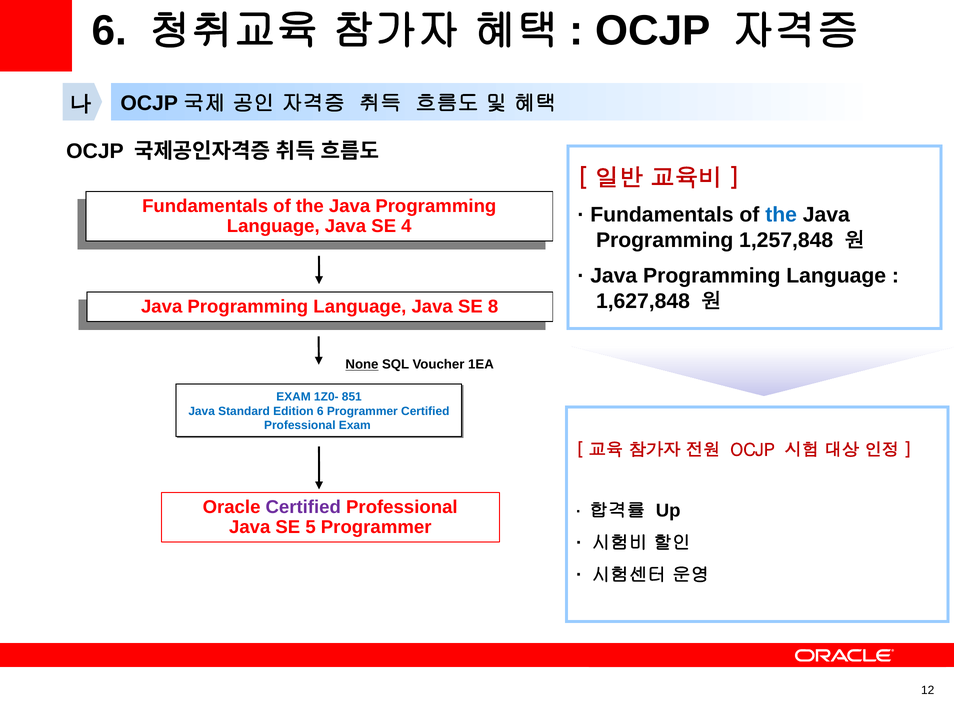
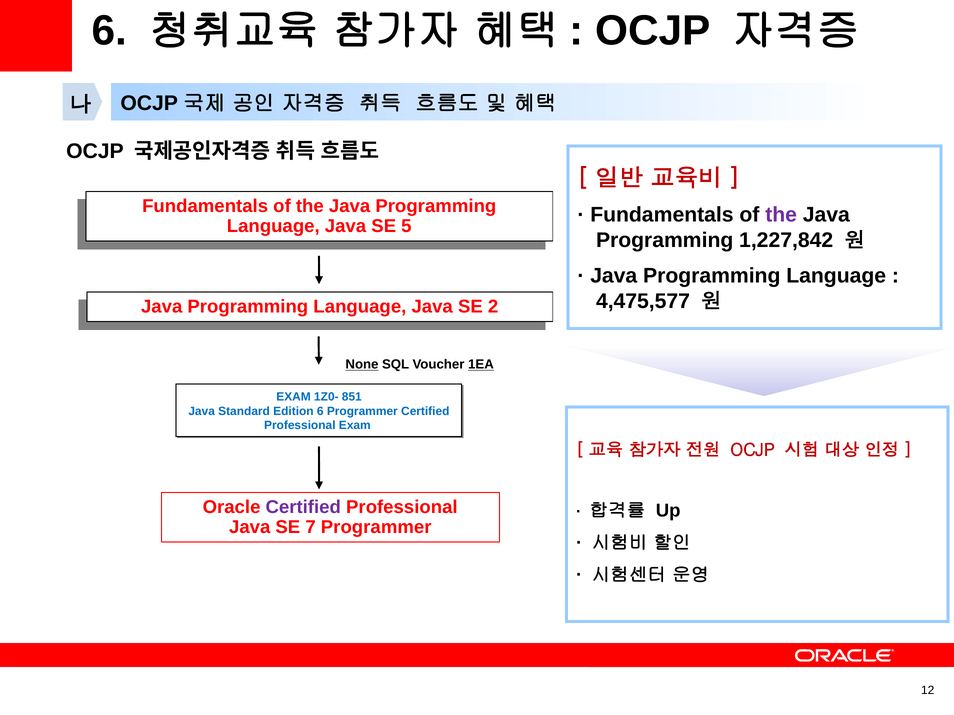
the colour: blue -> purple (781, 215)
4: 4 -> 5 (406, 226)
1,257,848: 1,257,848 -> 1,227,842 (786, 240)
1,627,848: 1,627,848 -> 4,475,577 (643, 301)
8: 8 -> 2 (493, 307)
1EA underline: none -> present (481, 365)
5: 5 -> 7 (311, 528)
